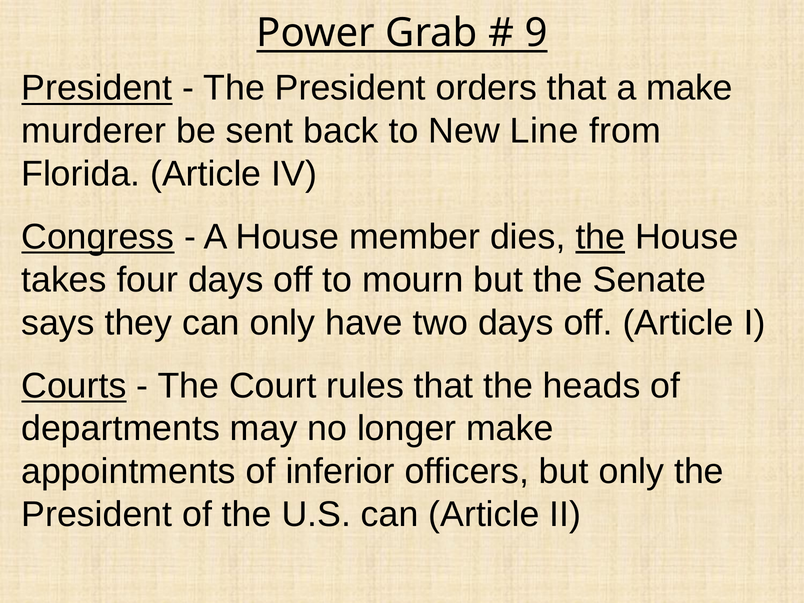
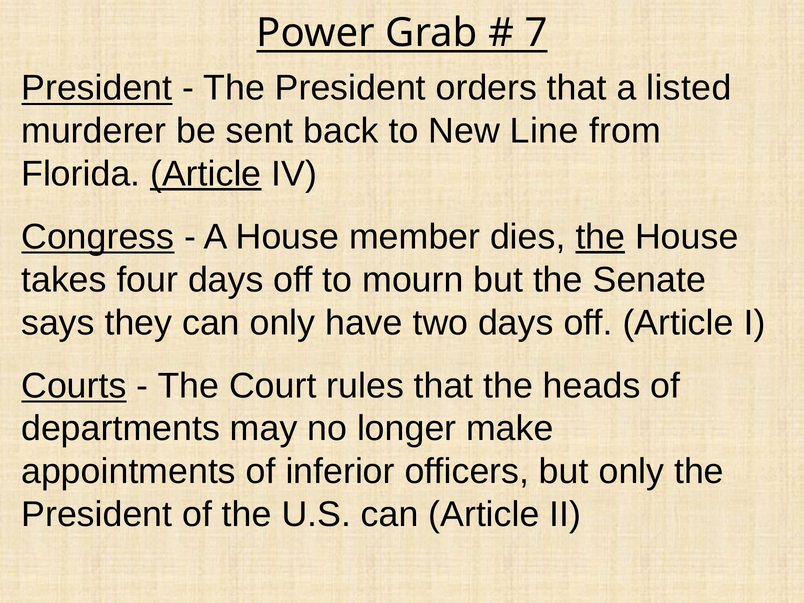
9: 9 -> 7 (536, 33)
a make: make -> listed (689, 88)
Article underline: none -> present (206, 174)
